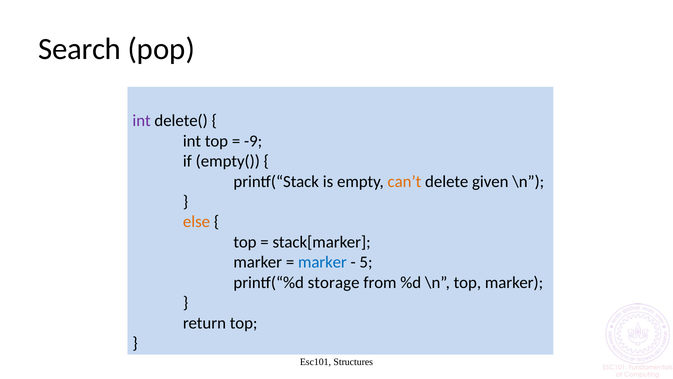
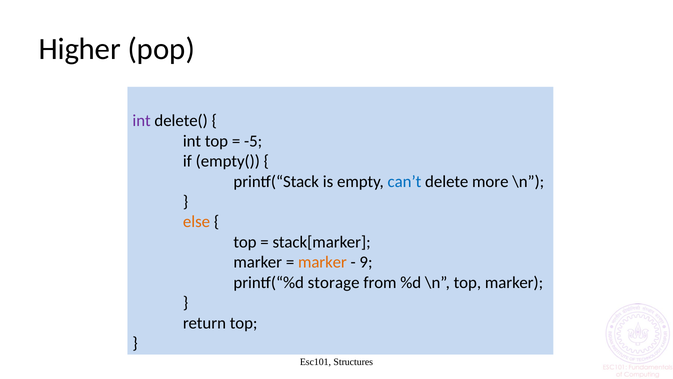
Search: Search -> Higher (80, 49)
-9: -9 -> -5 (253, 141)
can’t colour: orange -> blue (404, 181)
given: given -> more (490, 181)
marker colour: blue -> orange (322, 262)
5: 5 -> 9 (366, 262)
